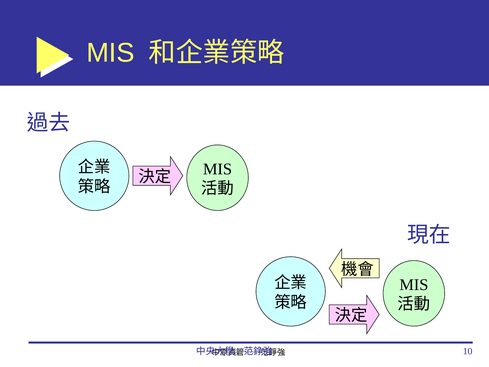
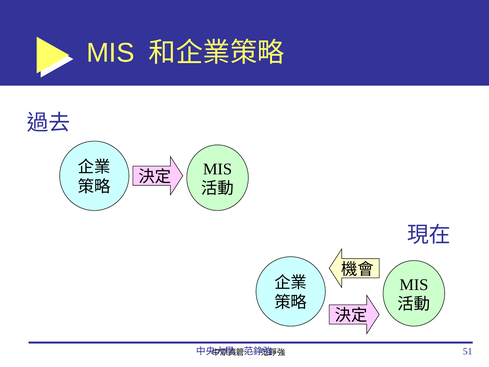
10: 10 -> 51 (468, 351)
